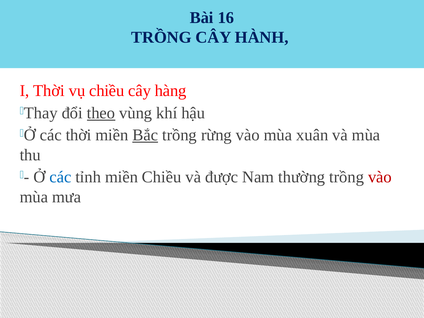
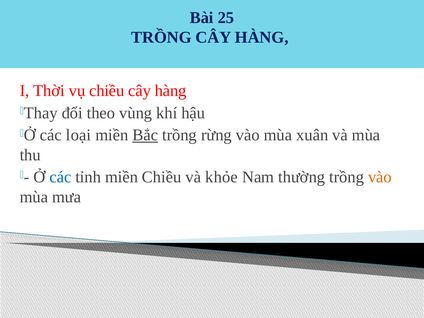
16: 16 -> 25 (226, 18)
TRỒNG CÂY HÀNH: HÀNH -> HÀNG (262, 38)
theo underline: present -> none (101, 113)
các thời: thời -> loại (79, 135)
được: được -> khỏe (222, 177)
vào colour: red -> orange (380, 177)
